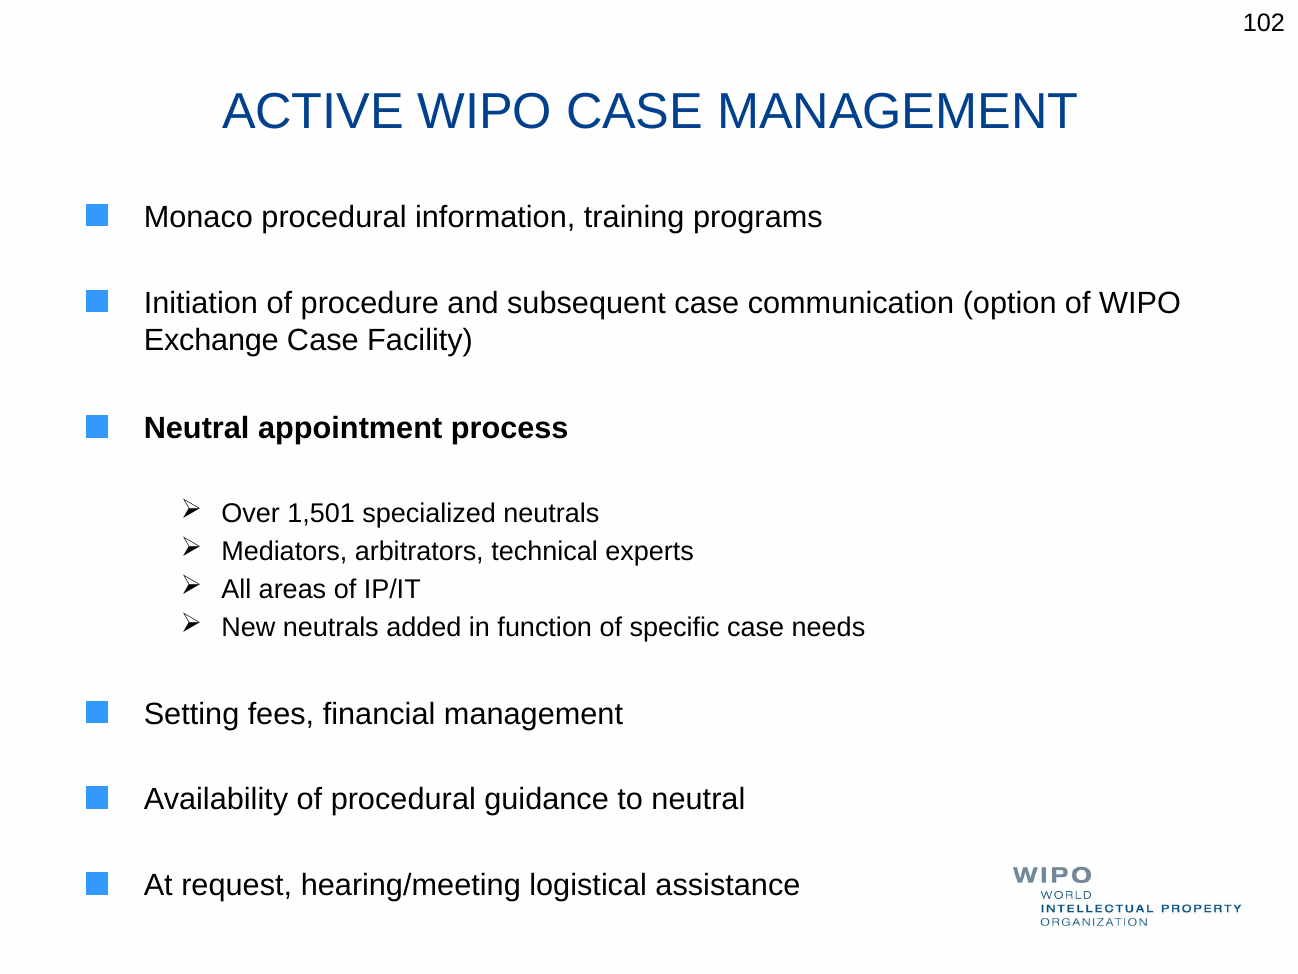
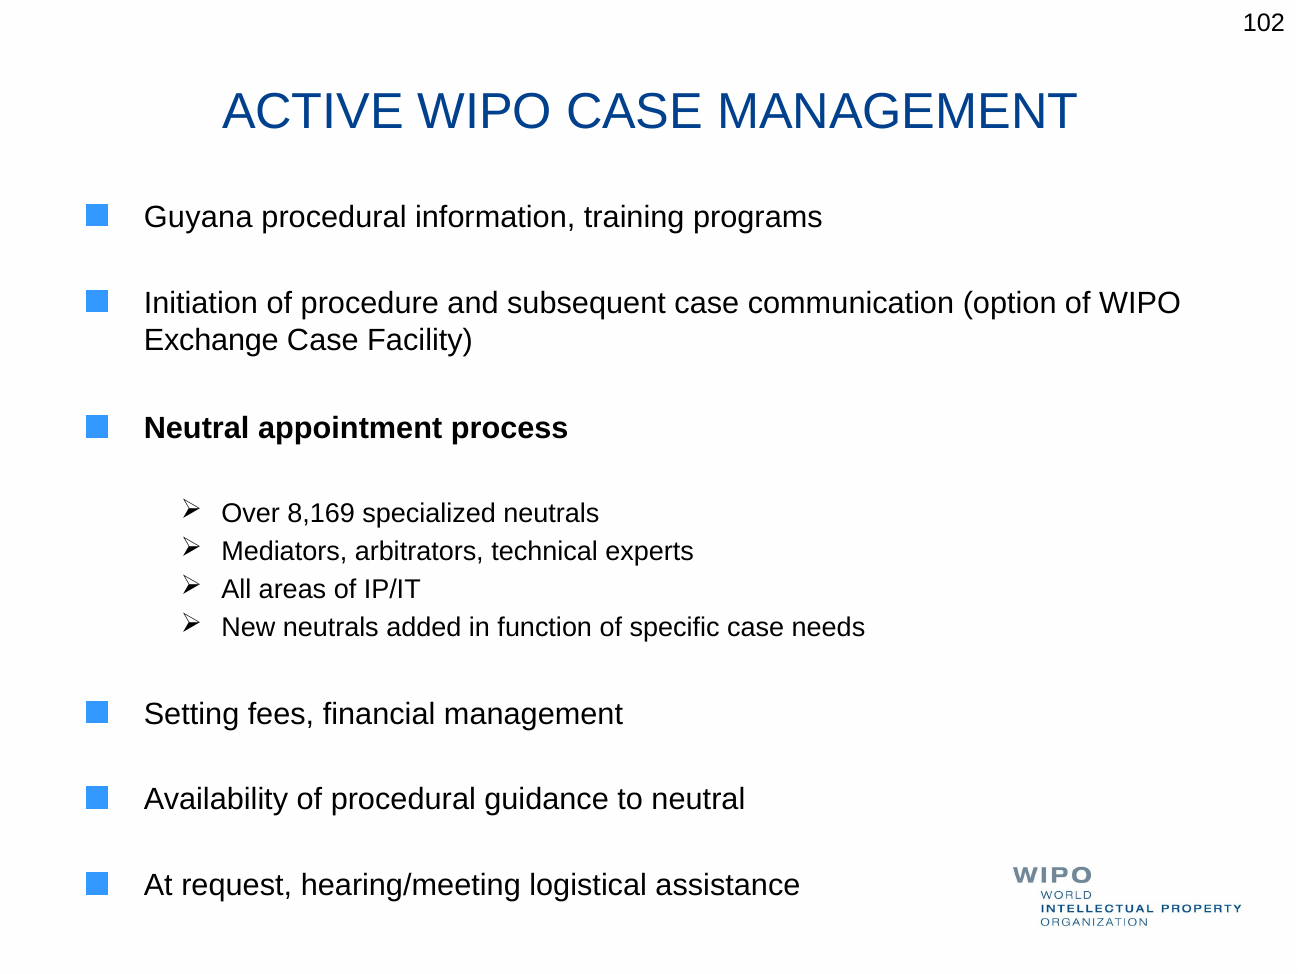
Monaco: Monaco -> Guyana (198, 217)
1,501: 1,501 -> 8,169 (321, 514)
